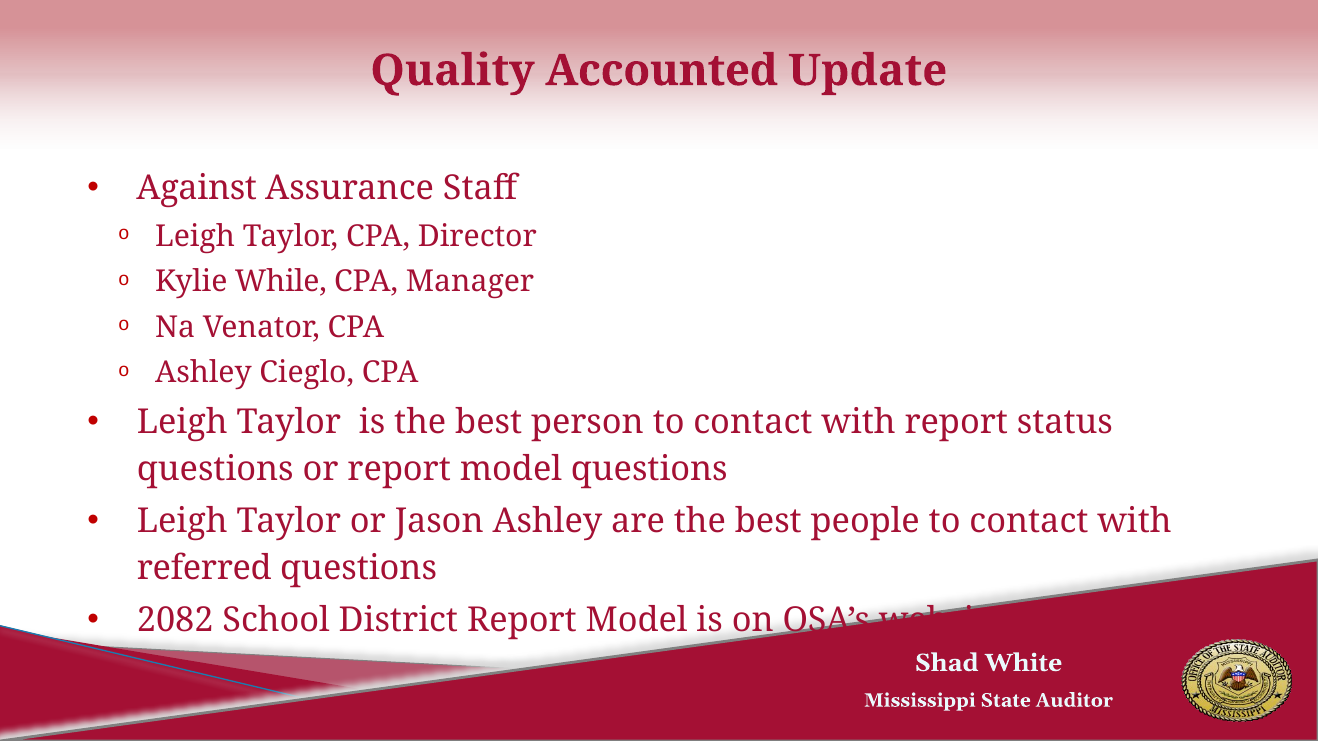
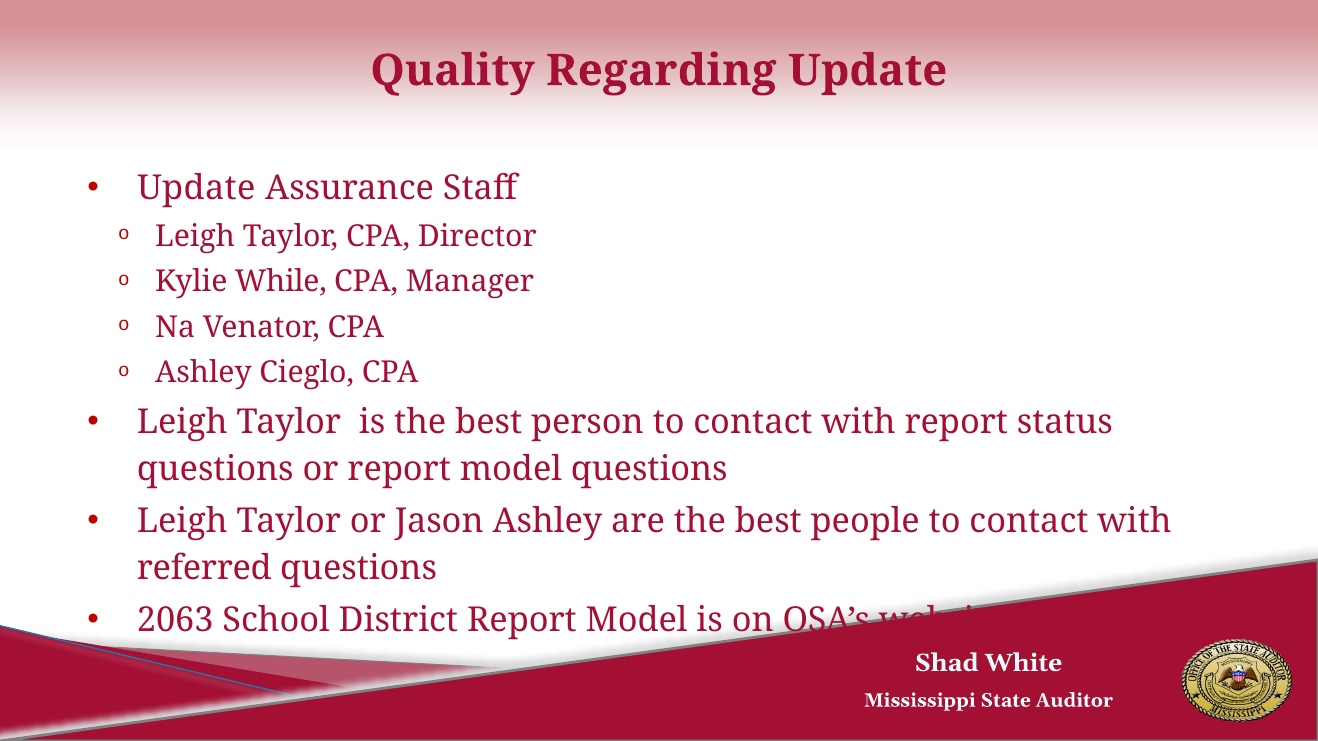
Accounted: Accounted -> Regarding (661, 71)
Against: Against -> Update (196, 188)
2082: 2082 -> 2063 (175, 620)
